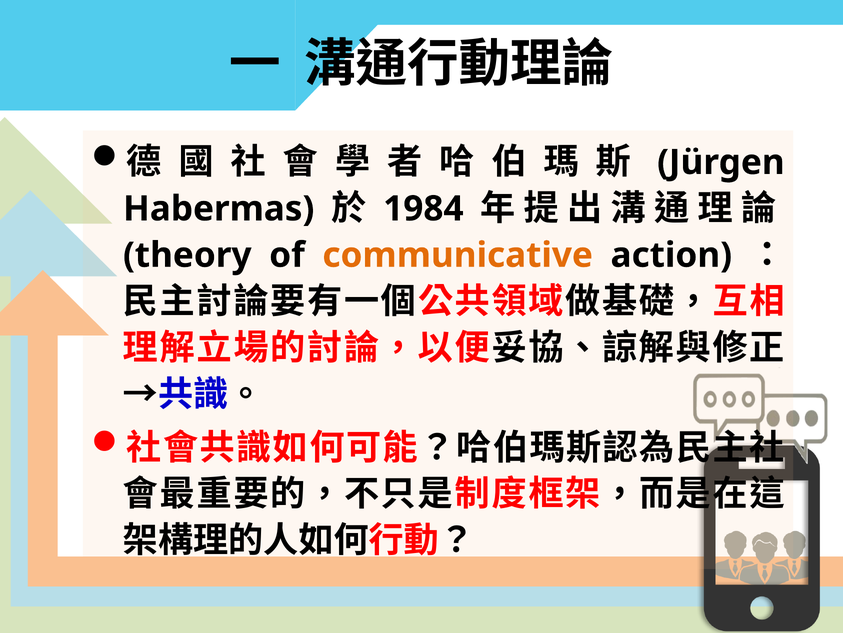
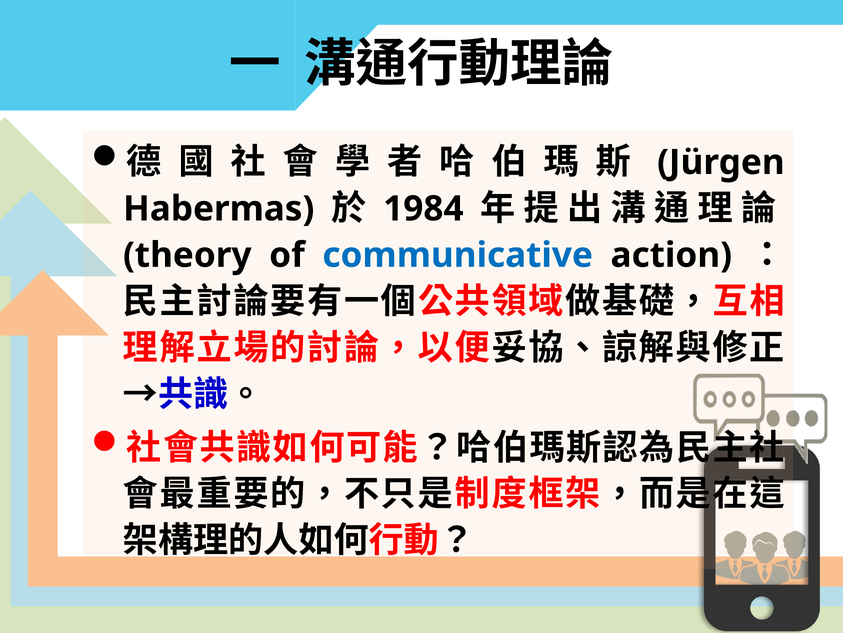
communicative colour: orange -> blue (458, 255)
